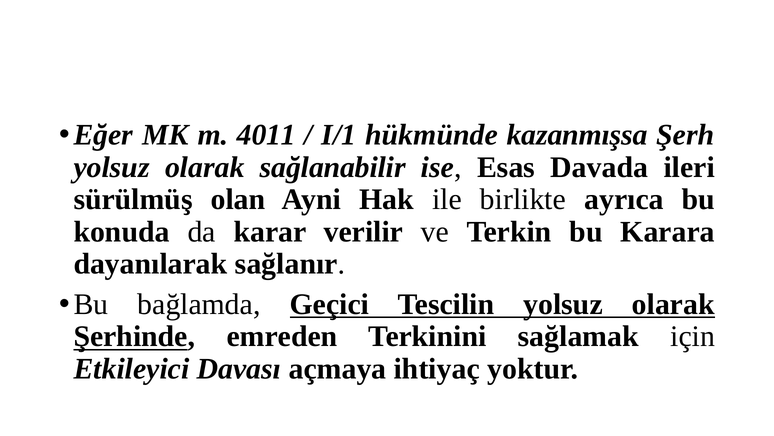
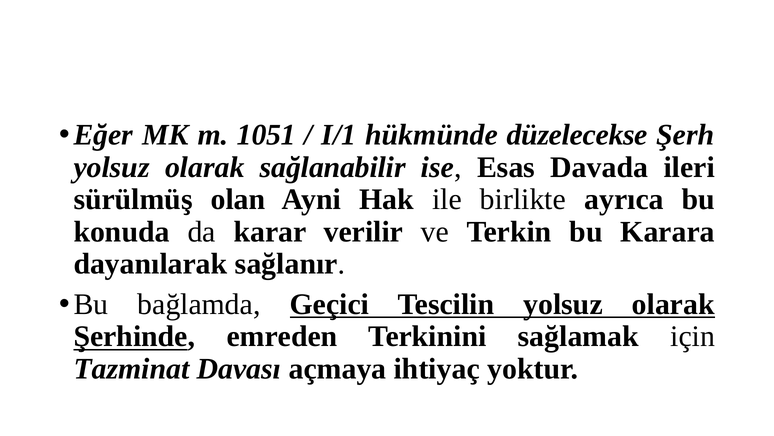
4011: 4011 -> 1051 (266, 135)
kazanmışsa: kazanmışsa -> düzelecekse (577, 135)
Etkileyici: Etkileyici -> Tazminat (131, 368)
